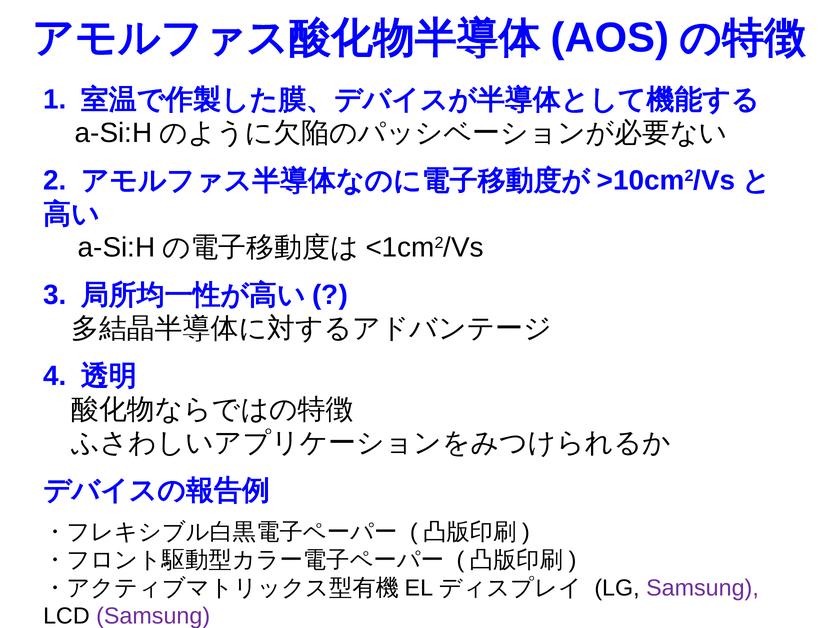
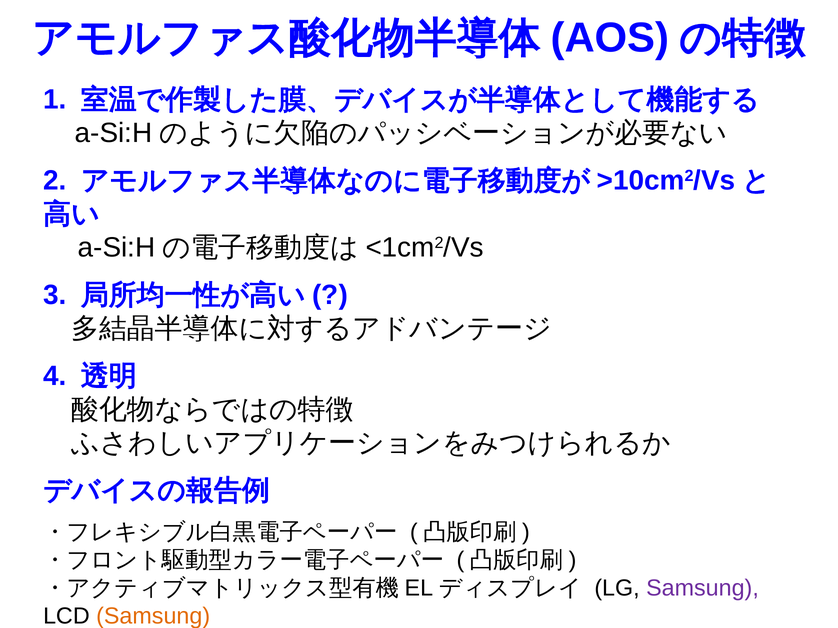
Samsung colour: purple -> orange (153, 617)
